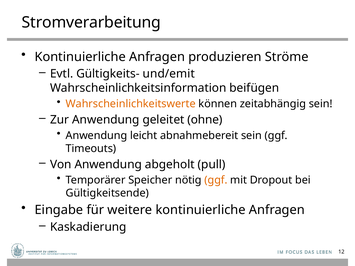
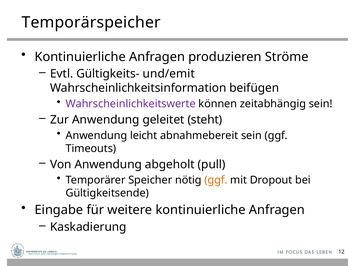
Stromverarbeitung: Stromverarbeitung -> Temporärspeicher (91, 22)
Wahrscheinlichkeitswerte colour: orange -> purple (131, 104)
ohne: ohne -> steht (205, 120)
